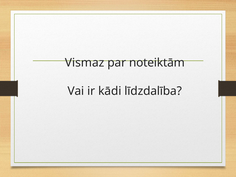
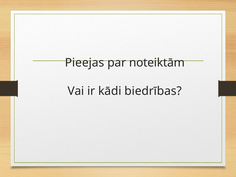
Vismaz: Vismaz -> Pieejas (85, 63)
līdzdalība: līdzdalība -> biedrības (153, 91)
